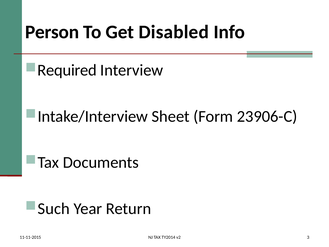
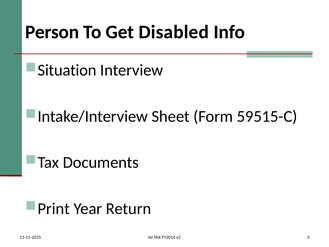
Required: Required -> Situation (67, 70)
23906-C: 23906-C -> 59515-C (267, 116)
Such: Such -> Print (54, 208)
